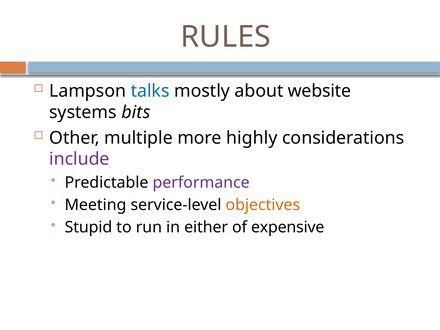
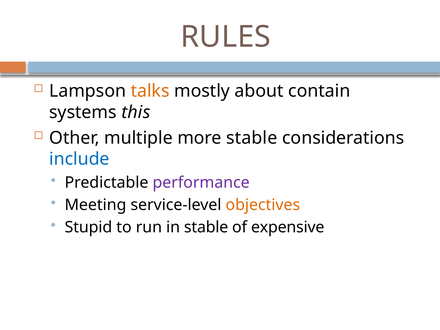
talks colour: blue -> orange (150, 91)
website: website -> contain (319, 91)
bits: bits -> this (136, 112)
more highly: highly -> stable (252, 138)
include colour: purple -> blue (79, 159)
in either: either -> stable (206, 227)
